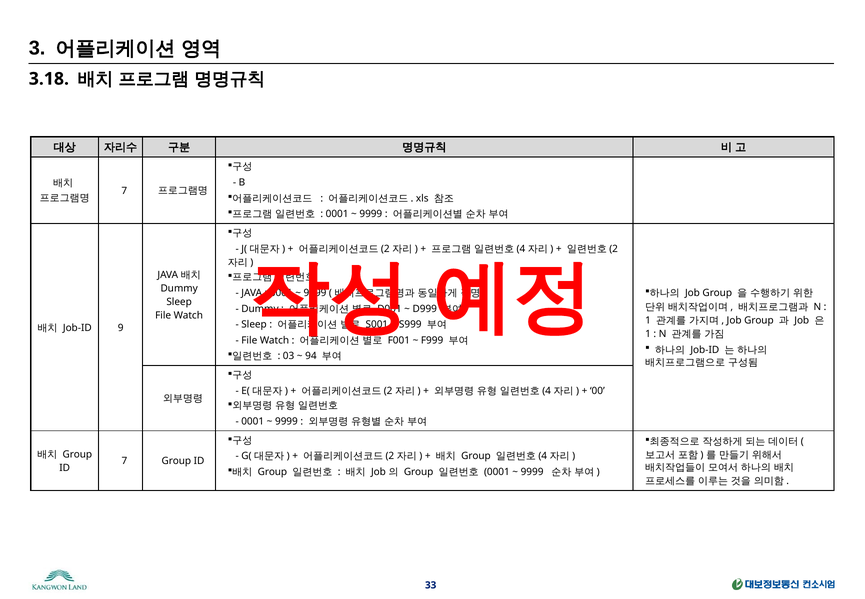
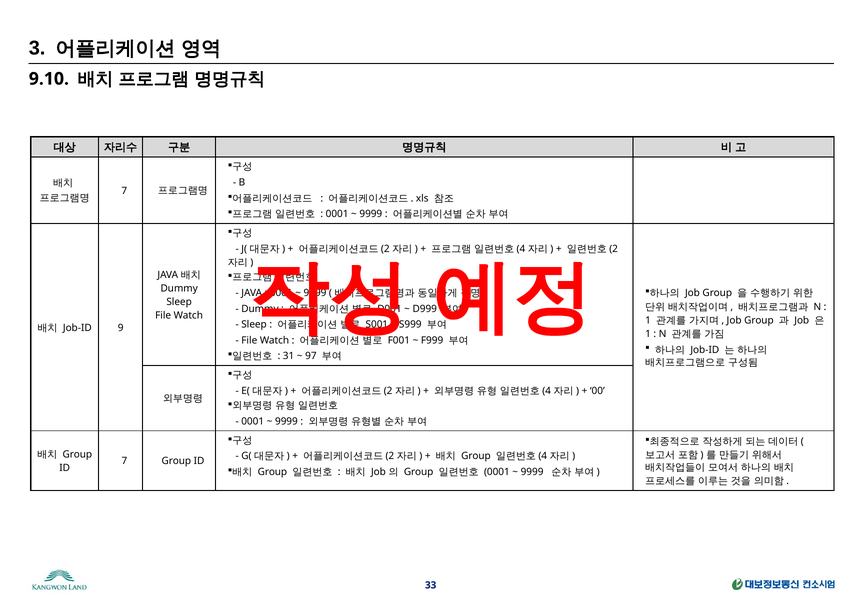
3.18: 3.18 -> 9.10 (49, 79)
03: 03 -> 31 (289, 356)
94: 94 -> 97 (311, 356)
